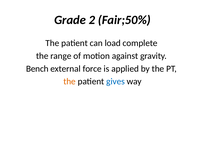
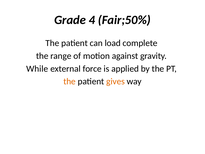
2: 2 -> 4 (92, 20)
Bench: Bench -> While (37, 69)
gives colour: blue -> orange (116, 81)
